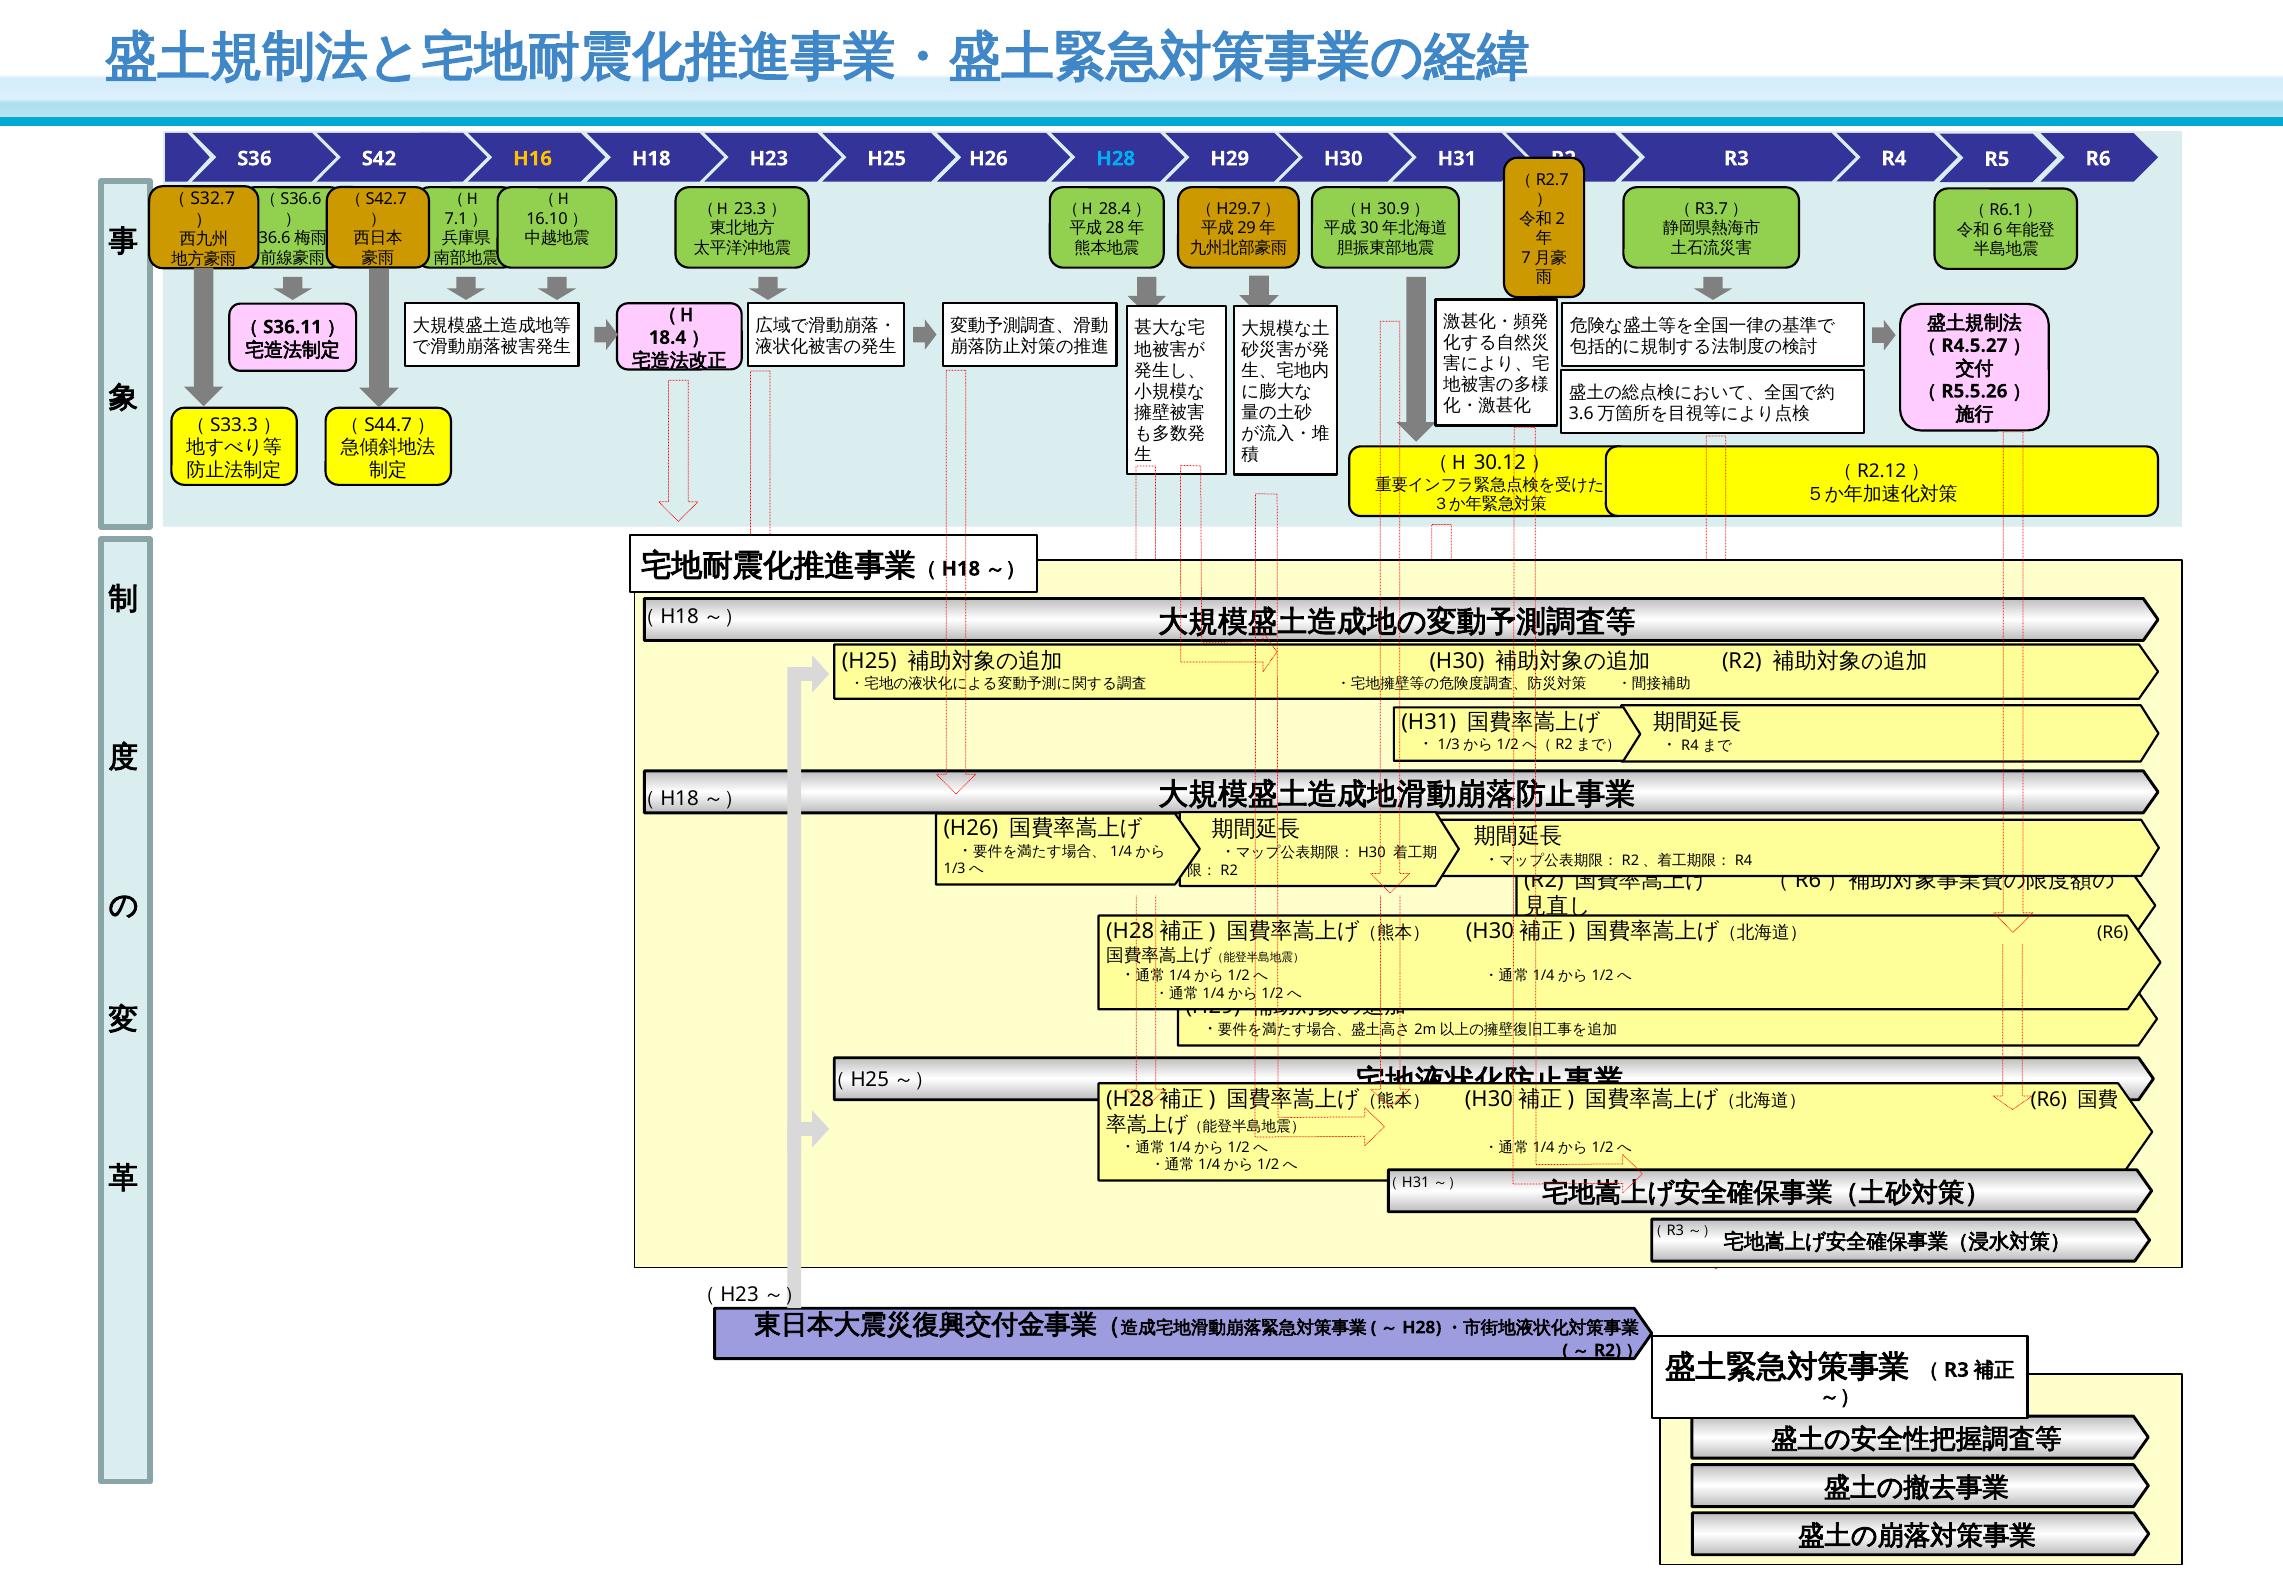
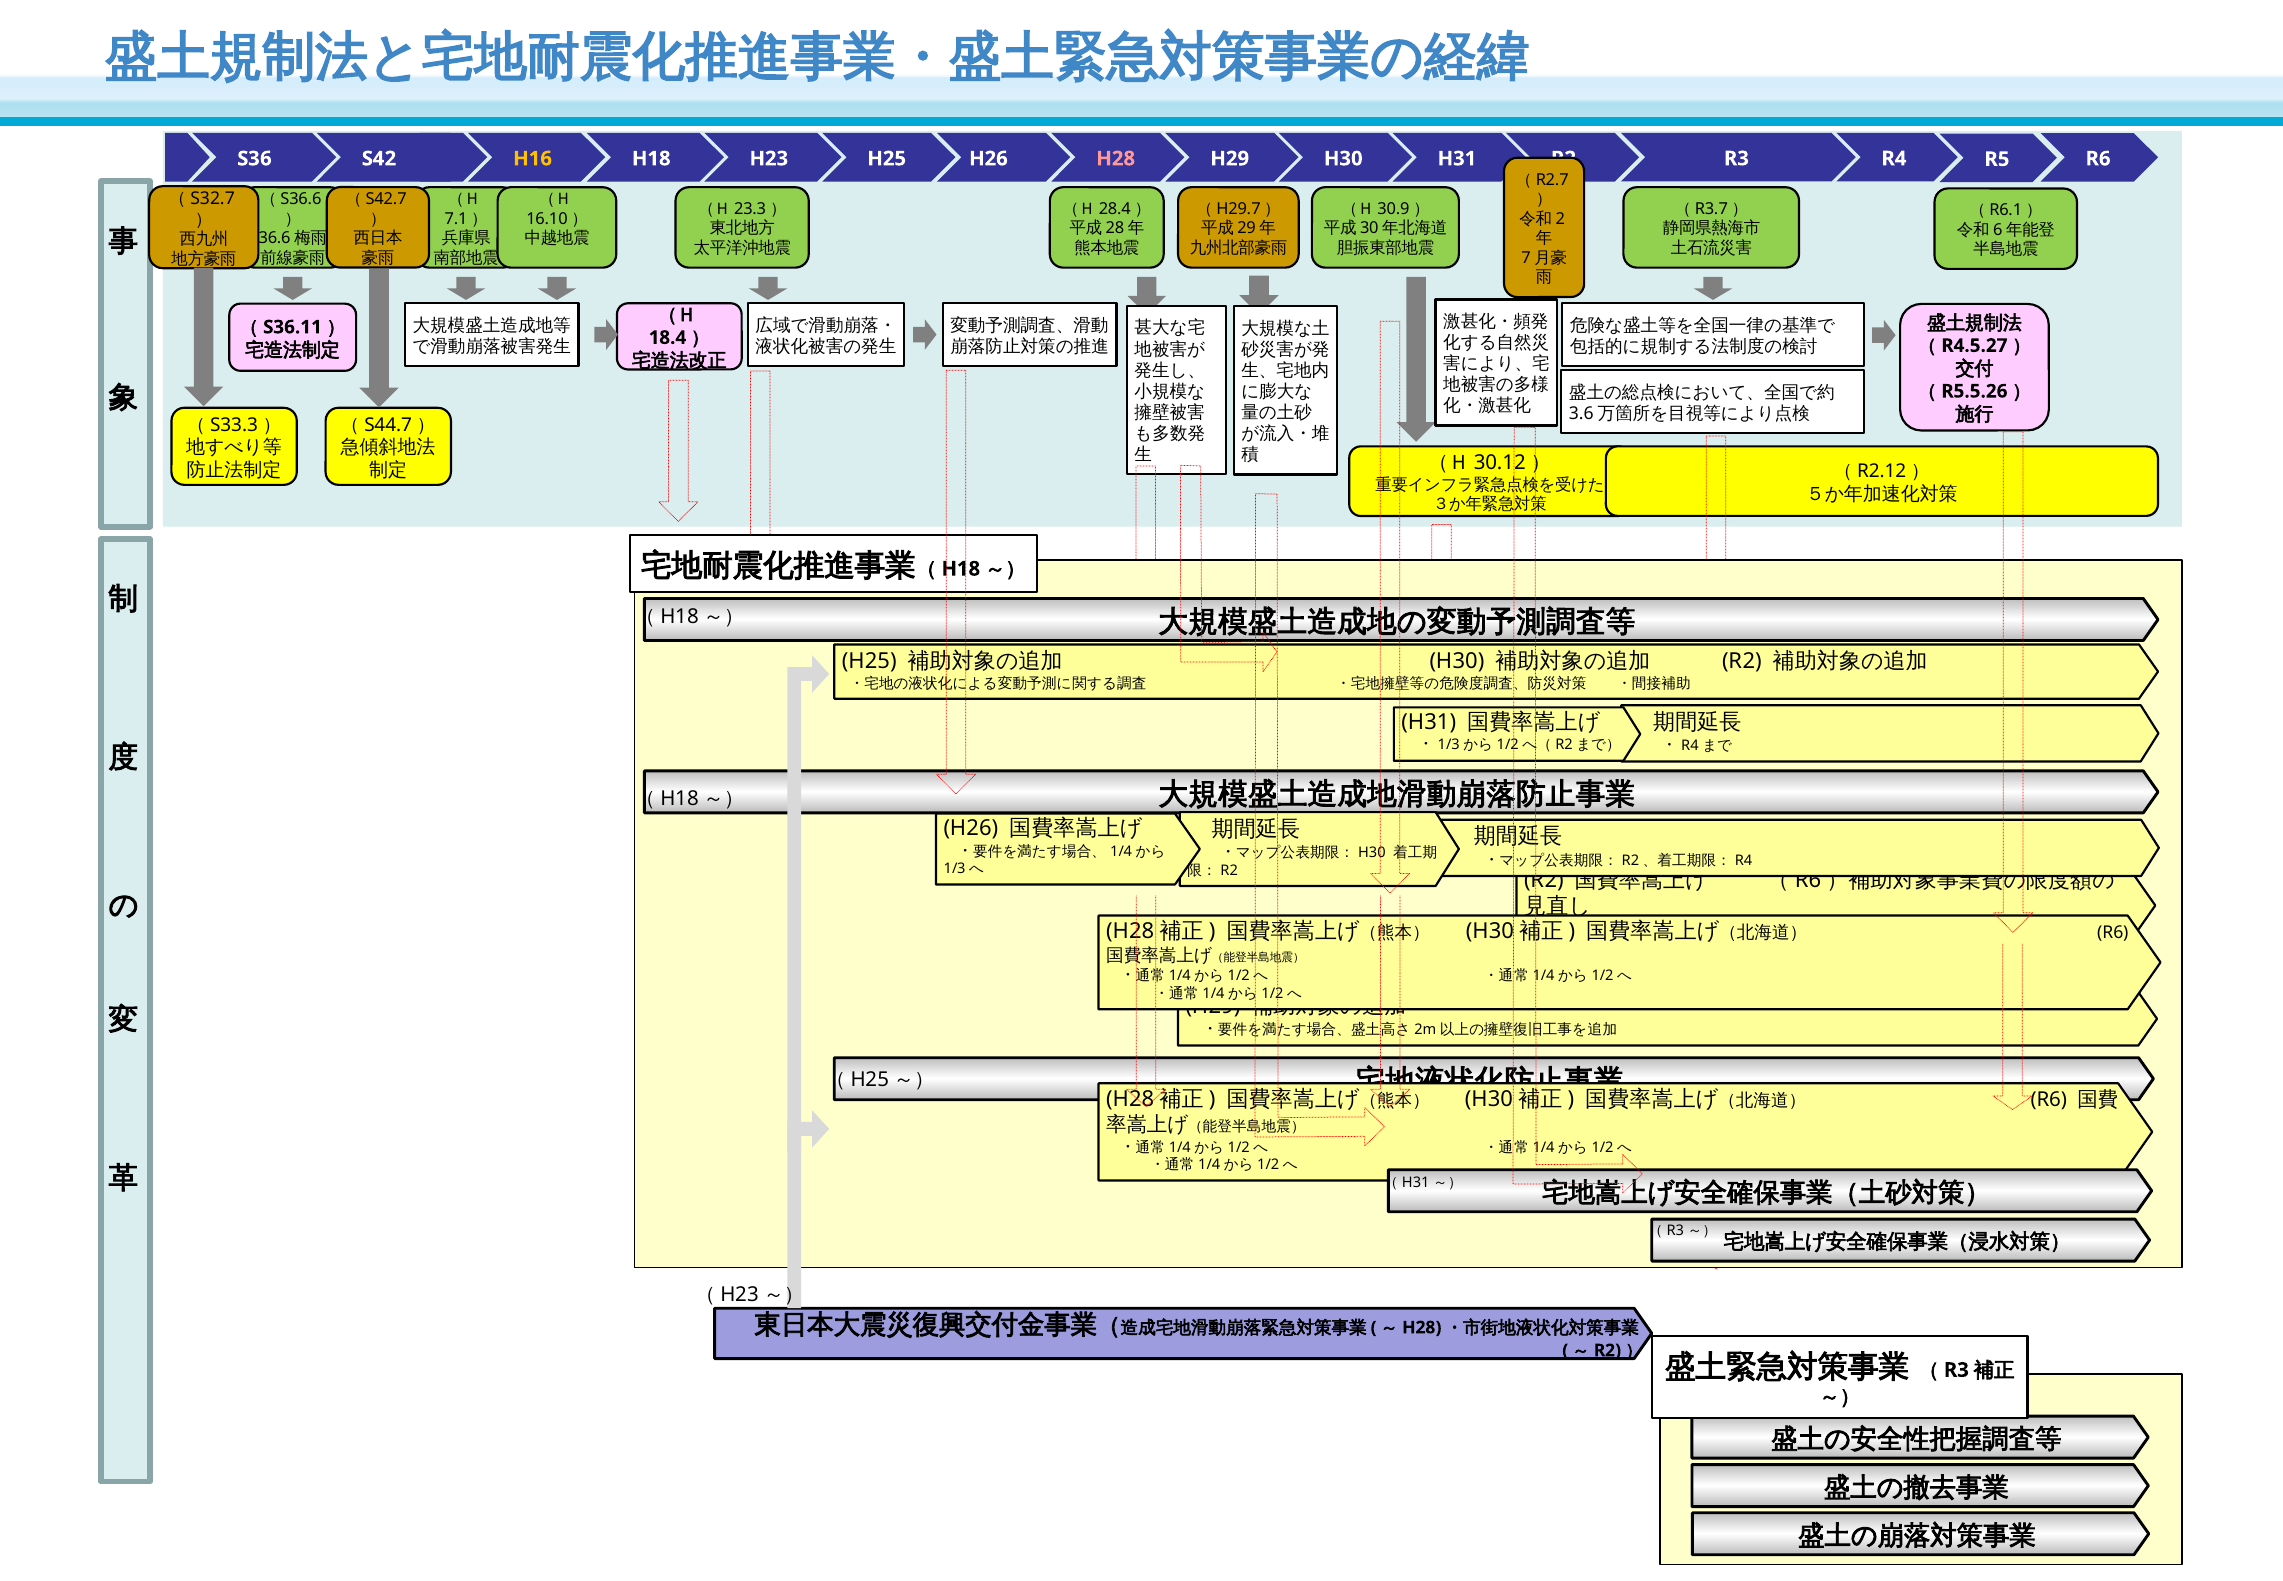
H28 colour: light blue -> pink (1116, 159)
